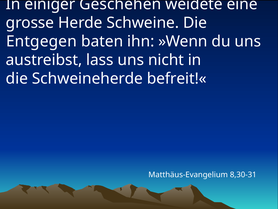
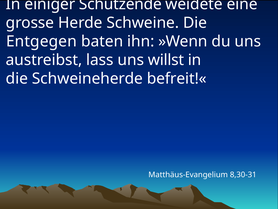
Geschehen: Geschehen -> Schützende (120, 4)
nicht: nicht -> willst (166, 60)
